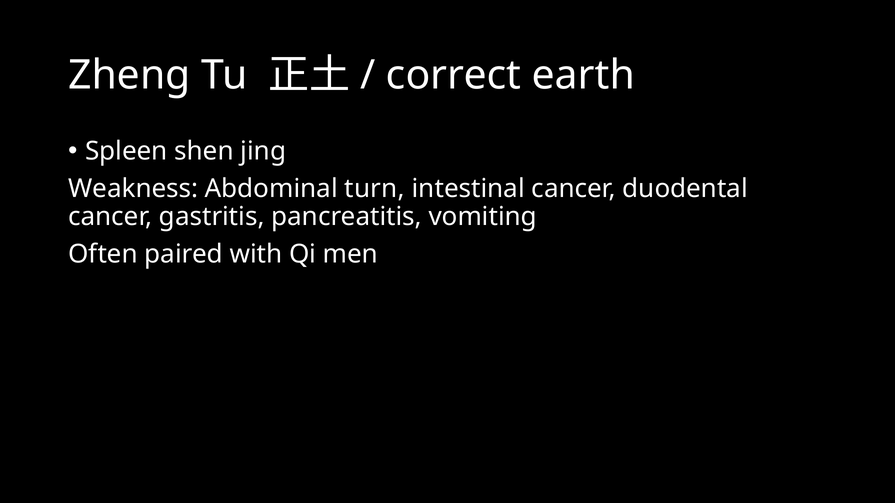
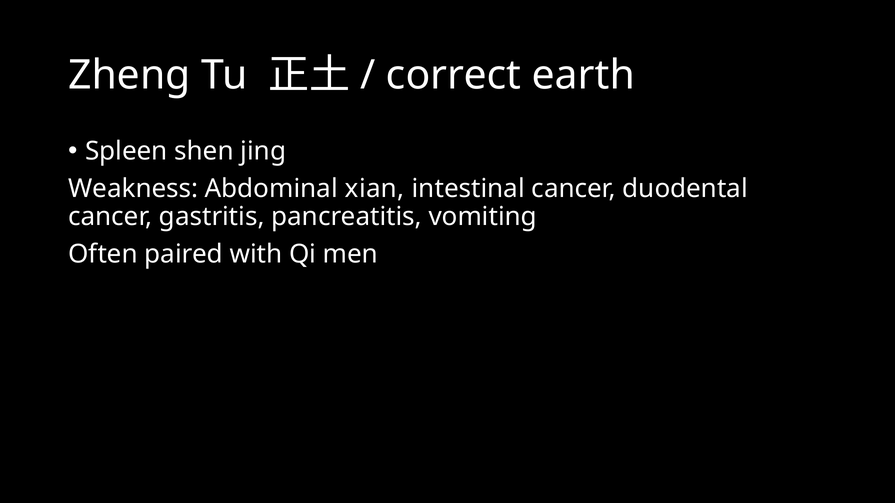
turn: turn -> xian (375, 189)
